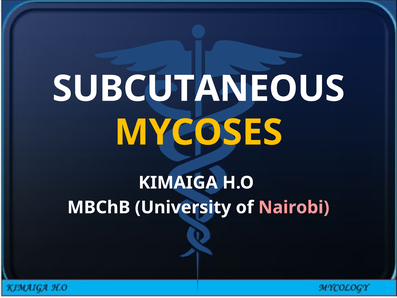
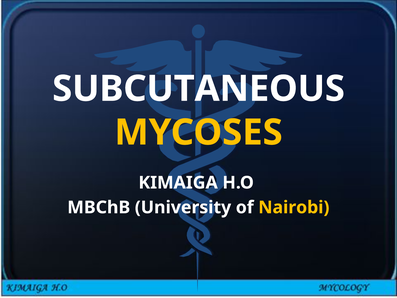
Nairobi colour: pink -> yellow (294, 207)
